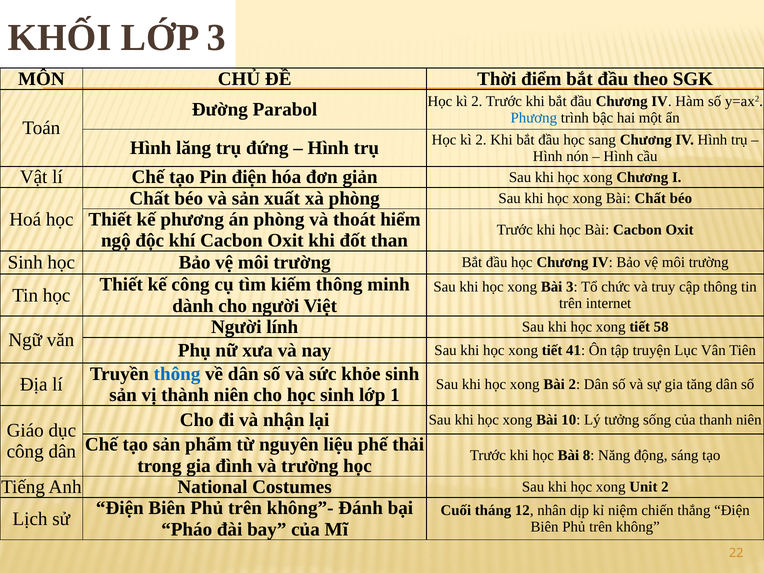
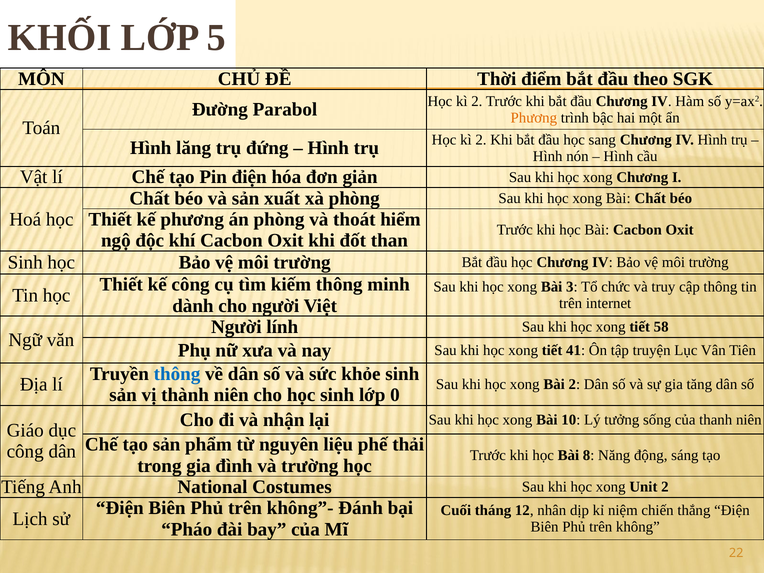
LỚP 3: 3 -> 5 (216, 38)
Phương colour: blue -> orange (534, 118)
1: 1 -> 0 (395, 395)
